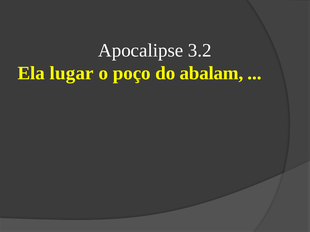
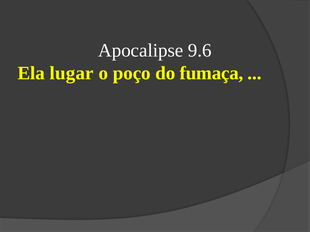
3.2: 3.2 -> 9.6 (200, 51)
abalam: abalam -> fumaça (211, 73)
